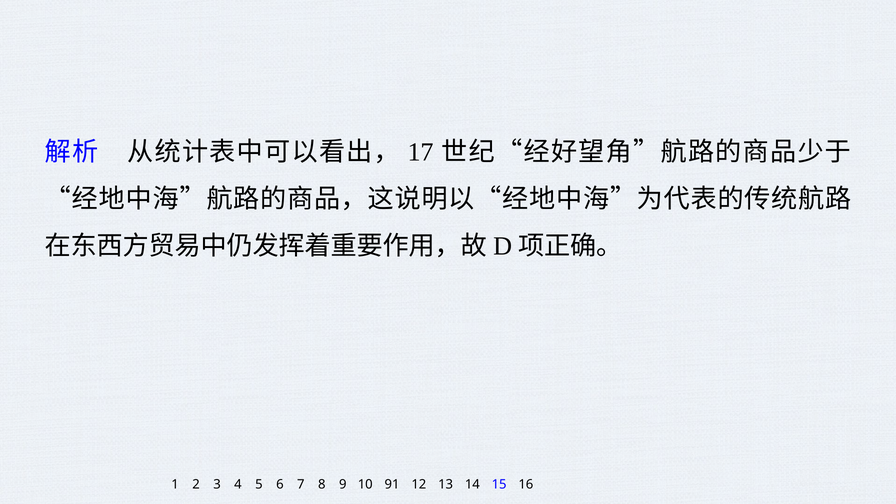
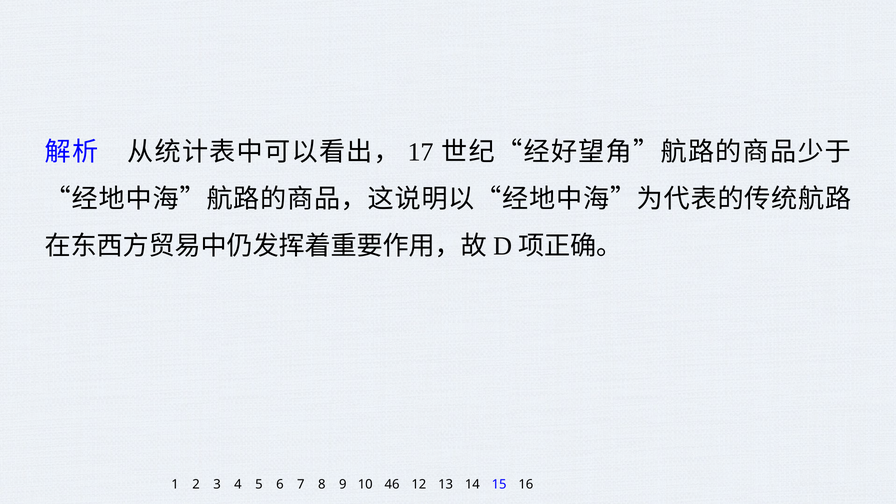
91: 91 -> 46 (392, 484)
